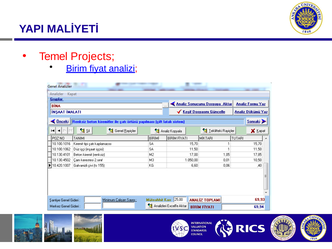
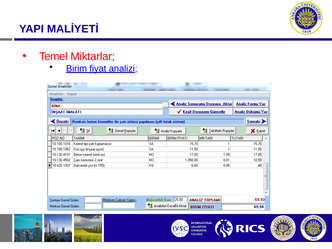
Projects: Projects -> Miktarlar (93, 56)
